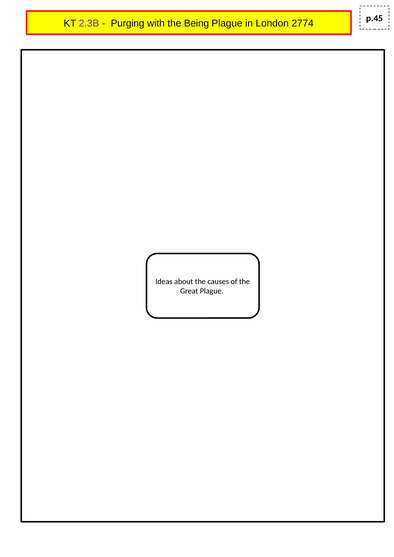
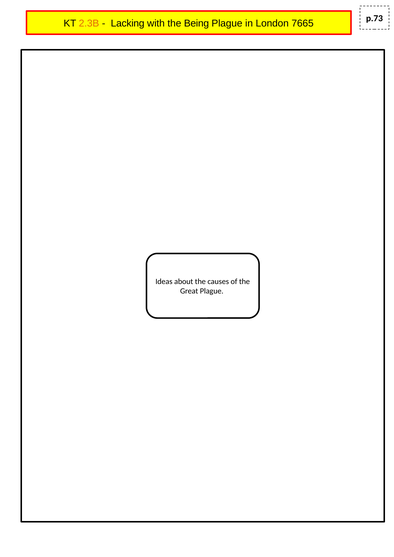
p.45: p.45 -> p.73 (374, 18)
2.3B colour: purple -> orange (89, 23)
Purging: Purging -> Lacking (128, 23)
2774: 2774 -> 7665 (303, 23)
